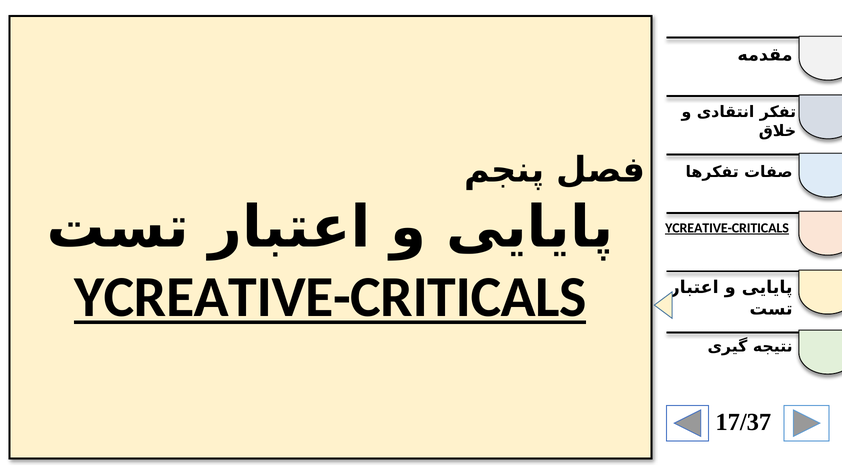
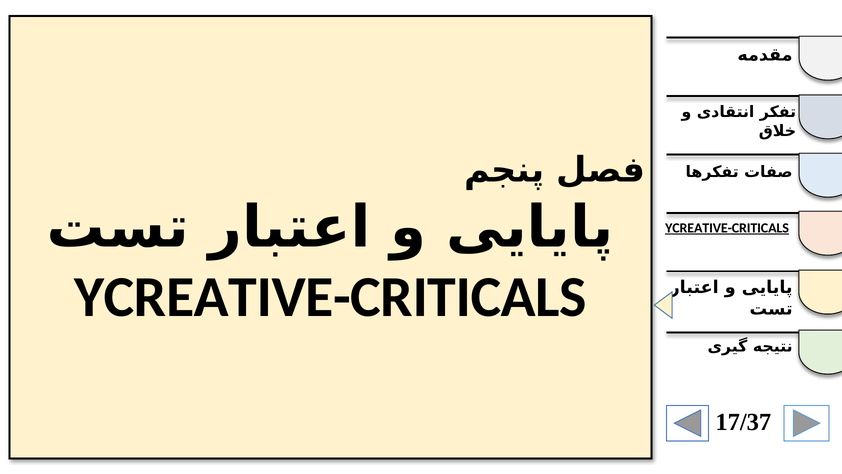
YCREATIVE-CRITICALS underline: present -> none (330, 297)
